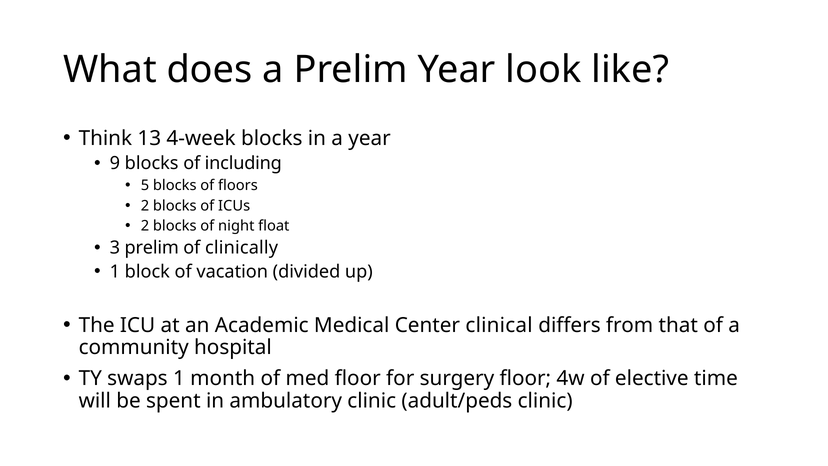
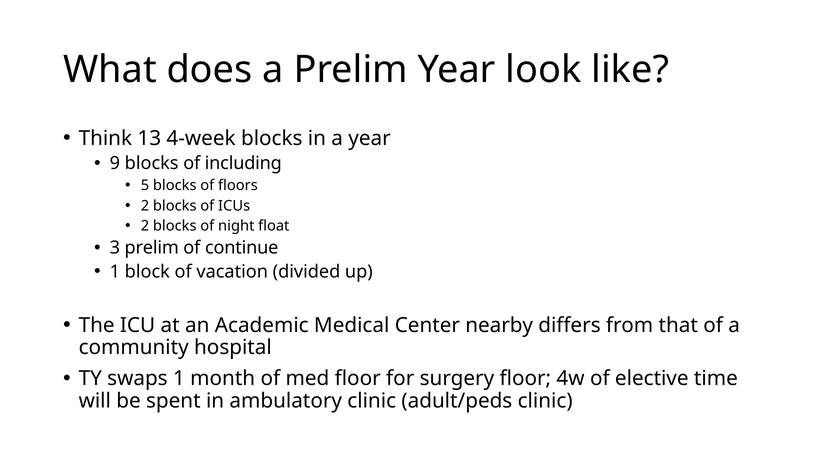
clinically: clinically -> continue (242, 248)
clinical: clinical -> nearby (499, 325)
